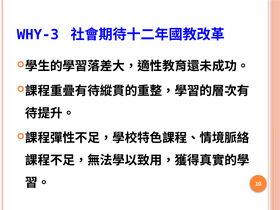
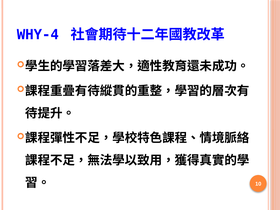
WHY-3: WHY-3 -> WHY-4 (38, 35)
